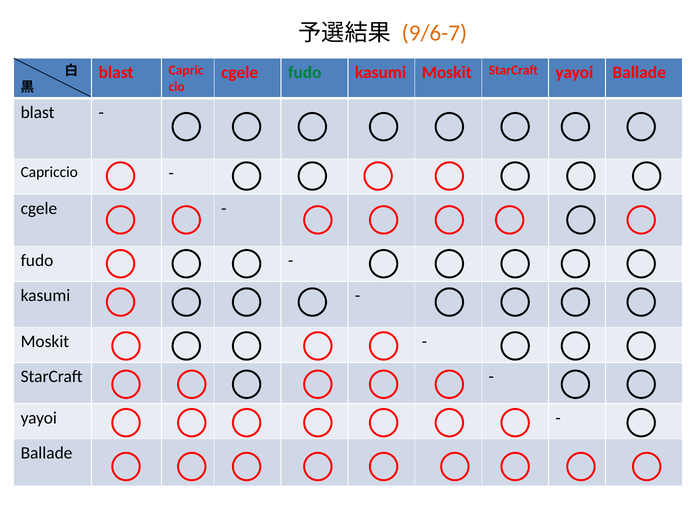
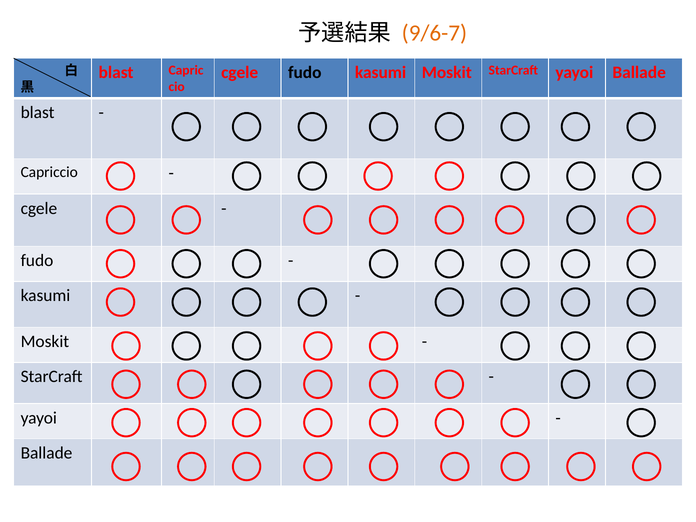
fudo colour: green -> black (305, 73)
